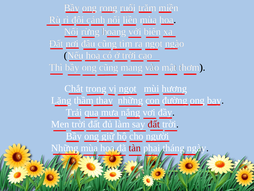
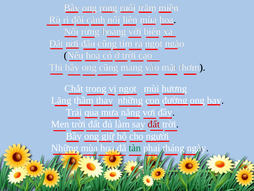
tàn colour: red -> green (135, 148)
